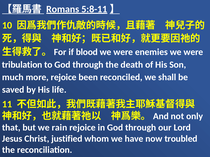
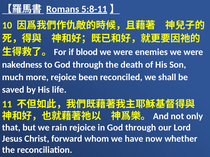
tribulation: tribulation -> nakedness (22, 65)
justified: justified -> forward (67, 139)
troubled: troubled -> whether (181, 139)
